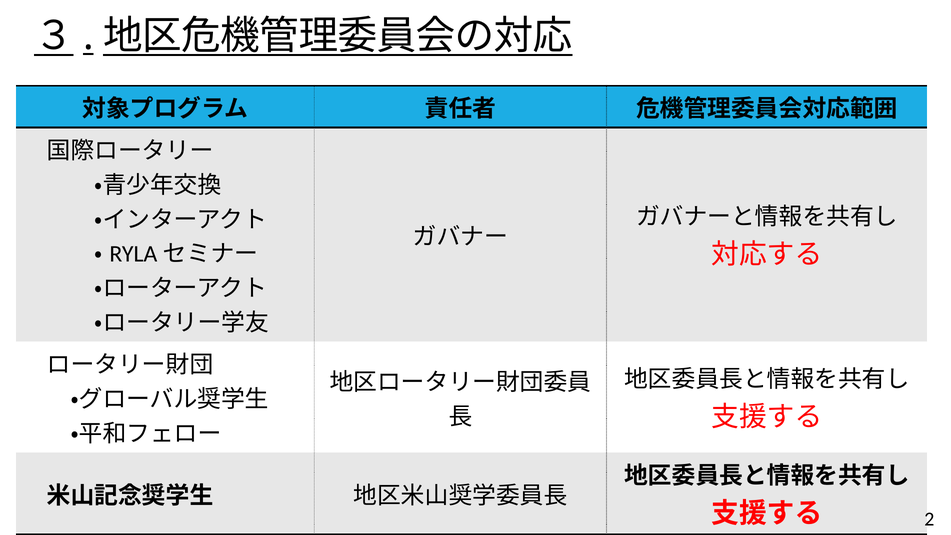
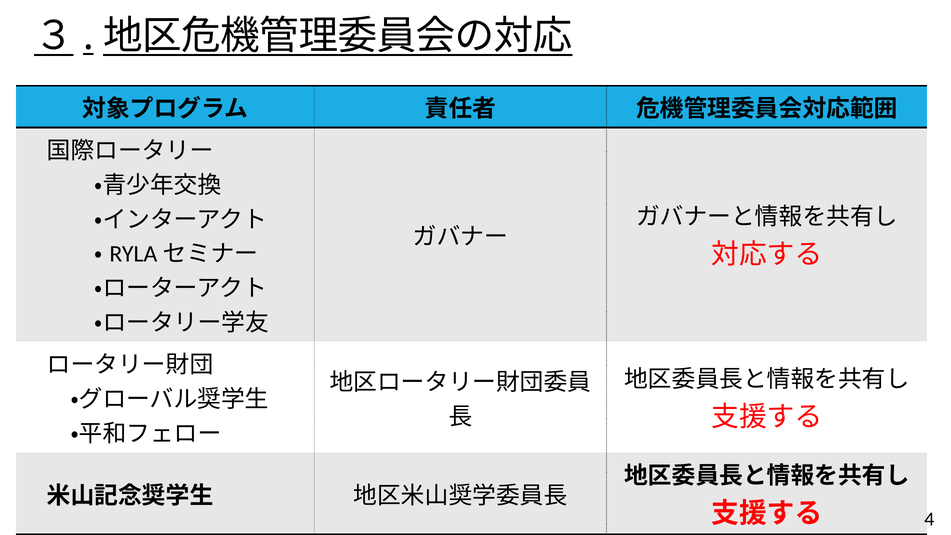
2: 2 -> 4 (929, 519)
